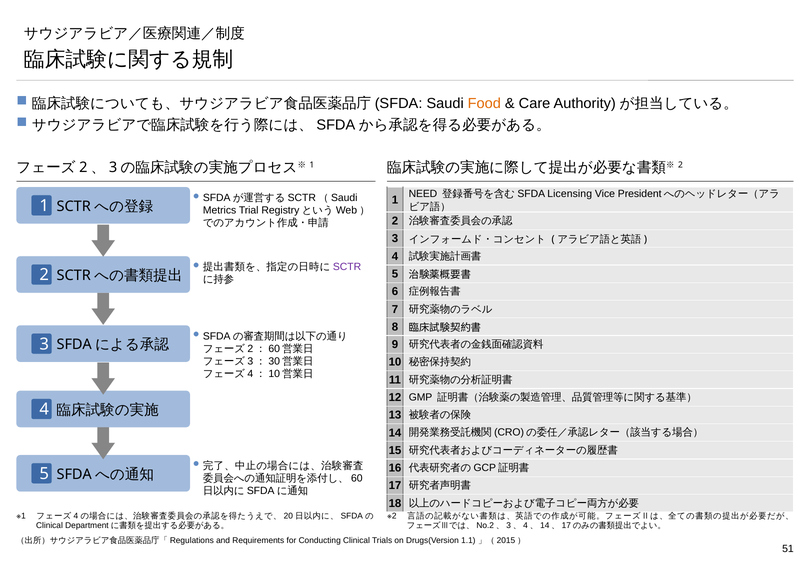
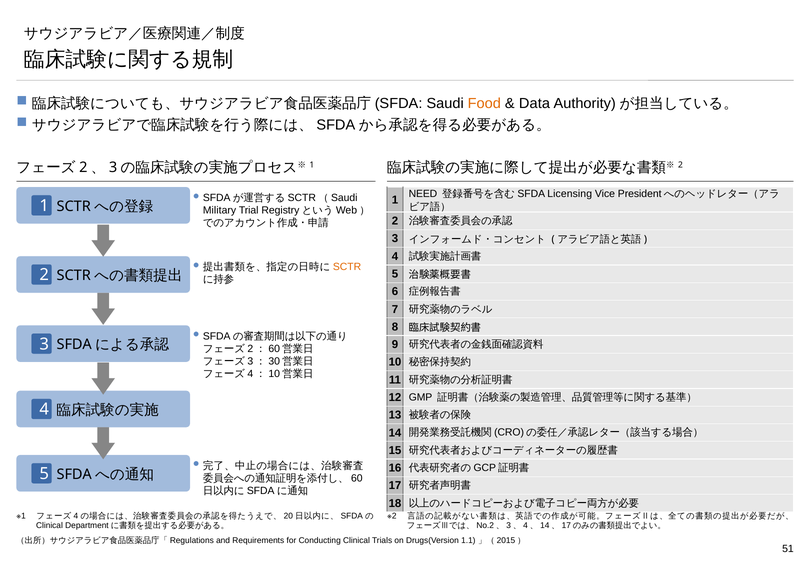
Care: Care -> Data (534, 103)
Metrics: Metrics -> Military (220, 210)
SCTR colour: purple -> orange (347, 267)
